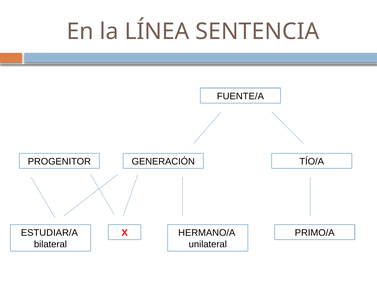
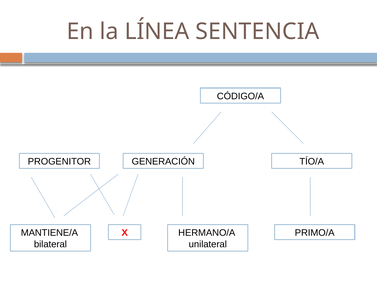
FUENTE/A: FUENTE/A -> CÓDIGO/A (240, 96)
ESTUDIAR/A: ESTUDIAR/A -> MANTIENE/A (49, 233)
